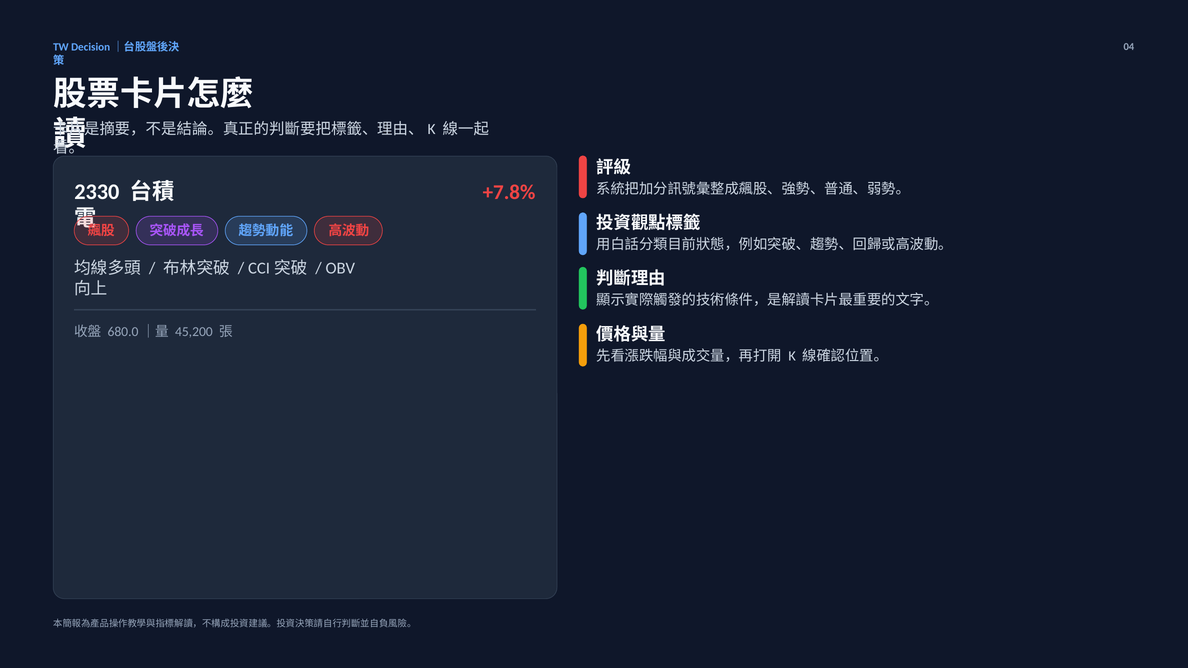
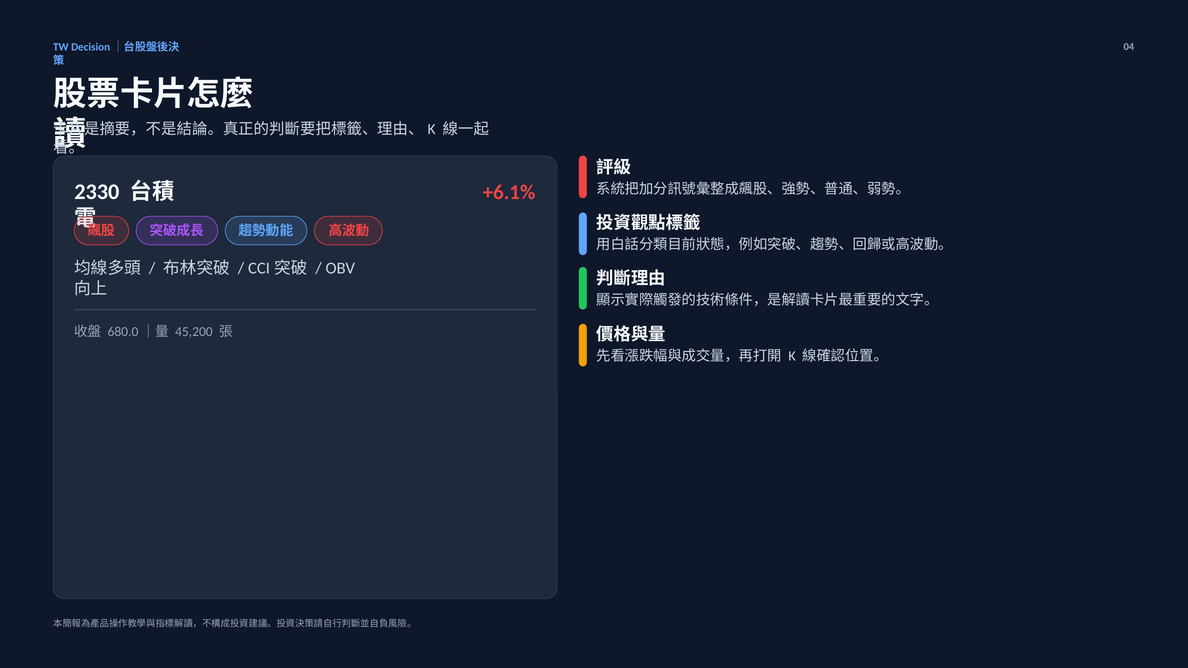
+7.8%: +7.8% -> +6.1% (509, 192)
